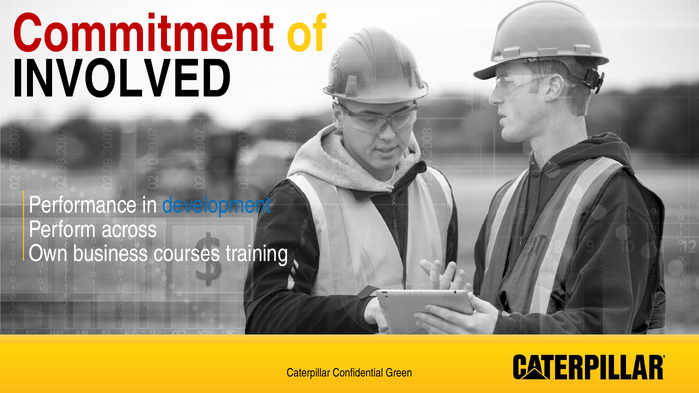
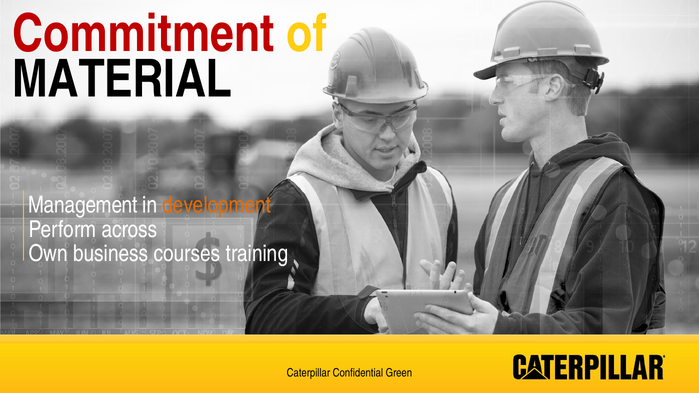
INVOLVED: INVOLVED -> MATERIAL (122, 80)
Performance: Performance -> Management (83, 205)
development colour: blue -> orange (217, 205)
